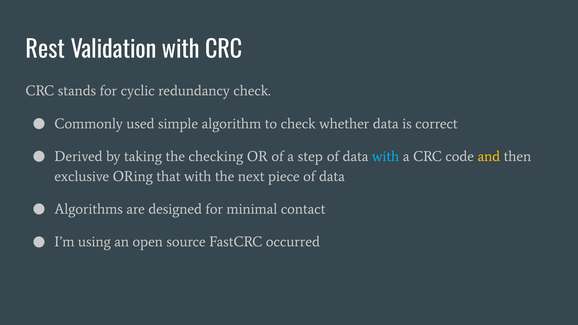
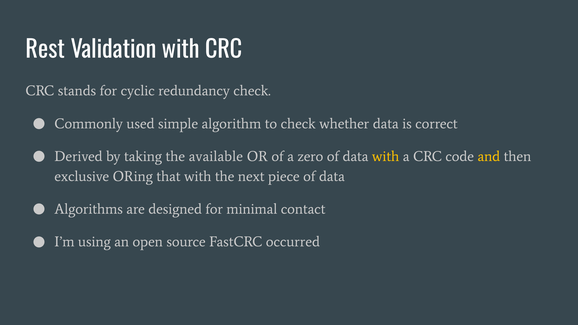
checking: checking -> available (216, 156)
step: step -> zero (310, 156)
with colour: light blue -> yellow (386, 156)
